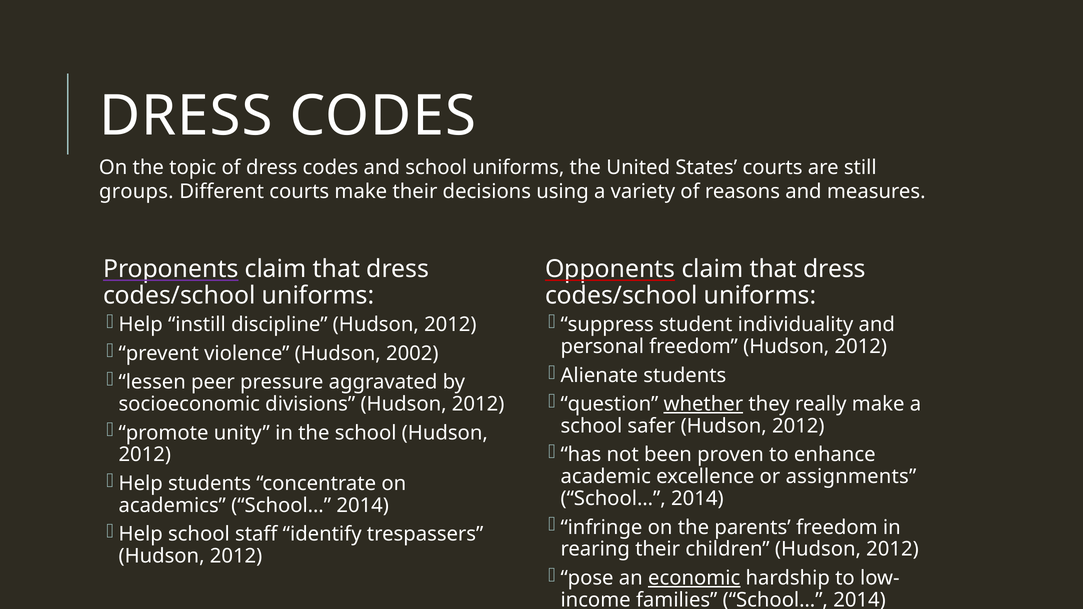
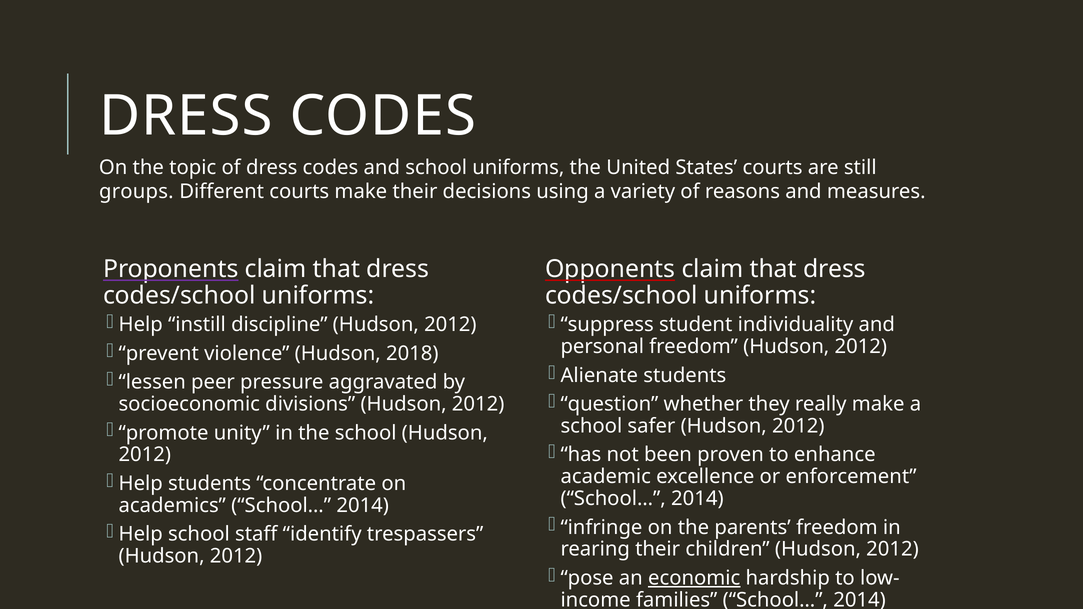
2002: 2002 -> 2018 (412, 354)
whether underline: present -> none (703, 404)
assignments: assignments -> enforcement (851, 477)
